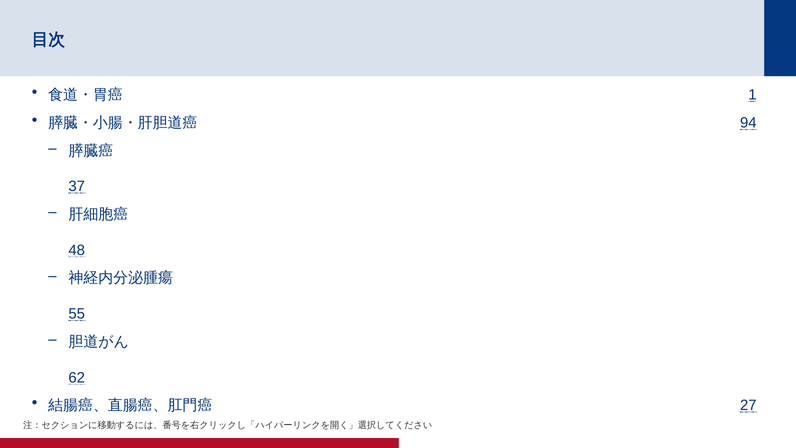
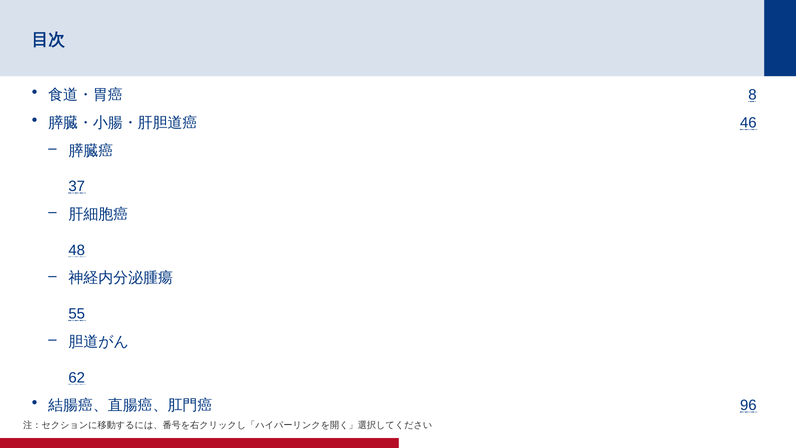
1: 1 -> 8 (752, 95)
94: 94 -> 46 (748, 123)
27: 27 -> 96 (748, 405)
